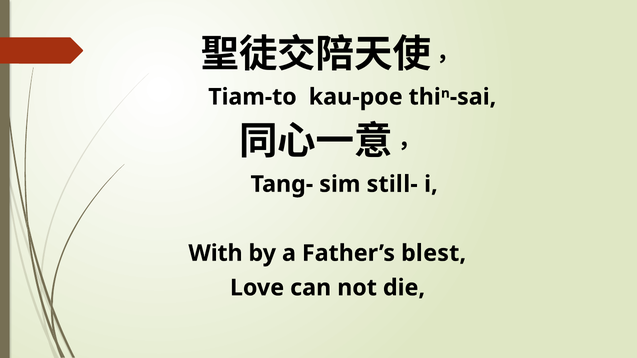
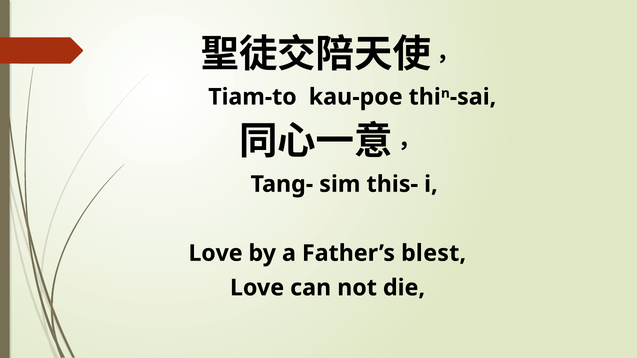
still-: still- -> this- (392, 184)
With: With -> Love (215, 253)
